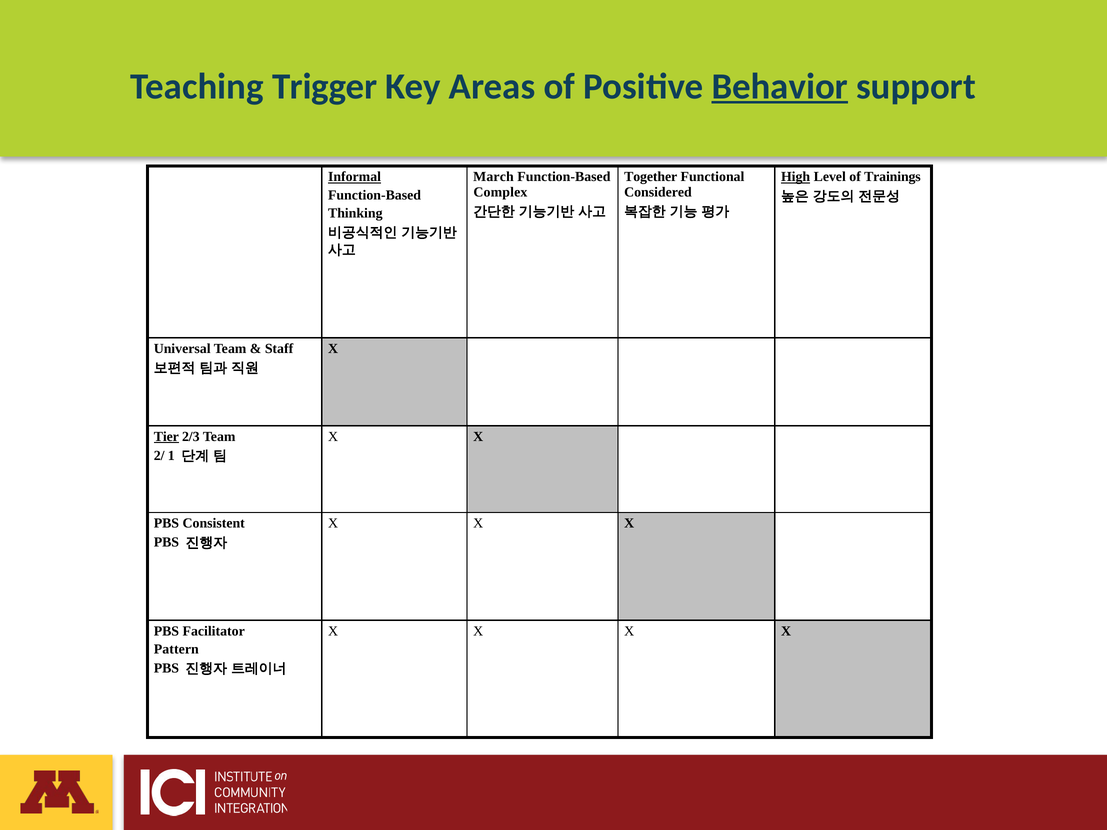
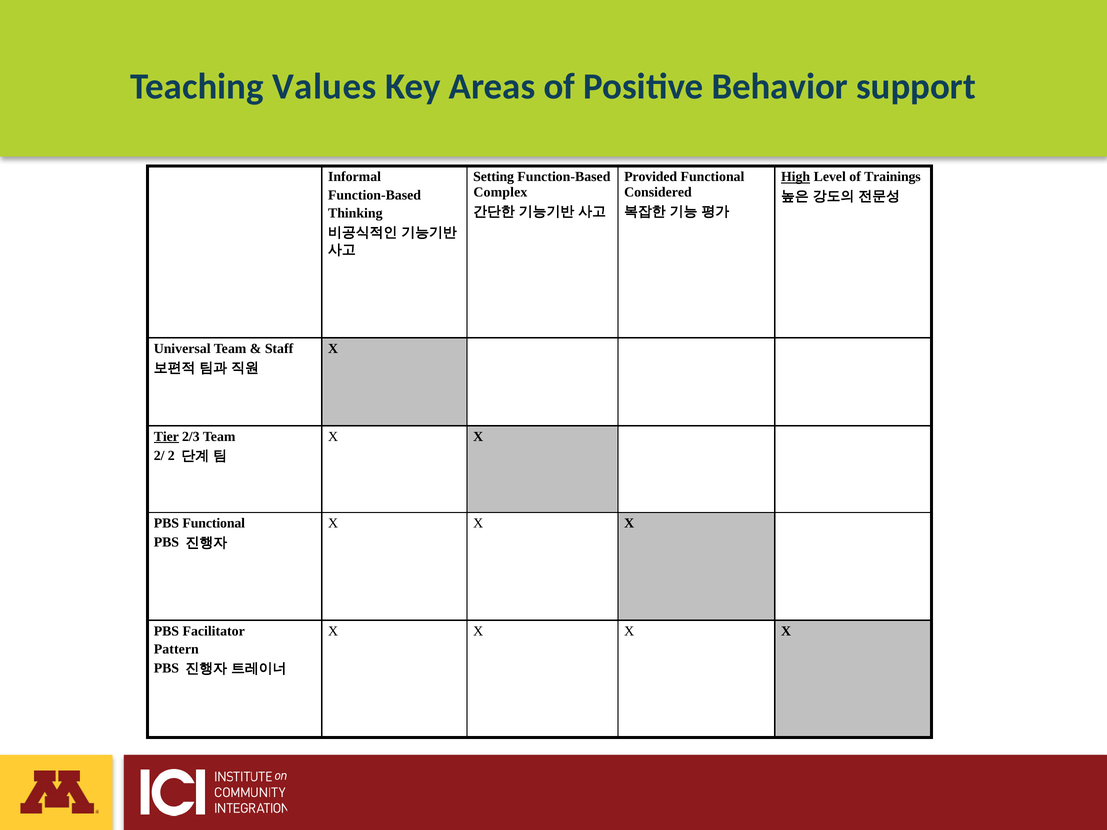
Trigger: Trigger -> Values (324, 86)
Behavior underline: present -> none (780, 86)
Informal underline: present -> none (355, 177)
March: March -> Setting (494, 177)
Together: Together -> Provided (651, 177)
1: 1 -> 2 (171, 456)
PBS Consistent: Consistent -> Functional (214, 524)
